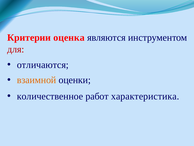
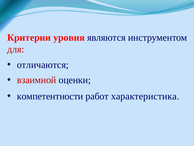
оценка: оценка -> уровня (69, 37)
взаимной colour: orange -> red (37, 80)
количественное: количественное -> компетентности (50, 96)
